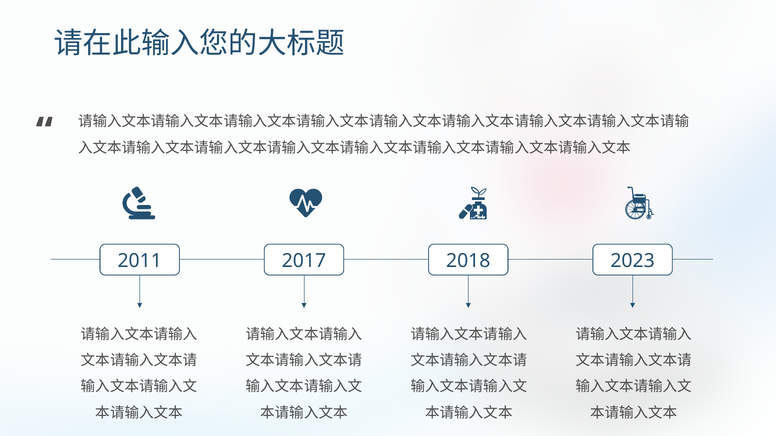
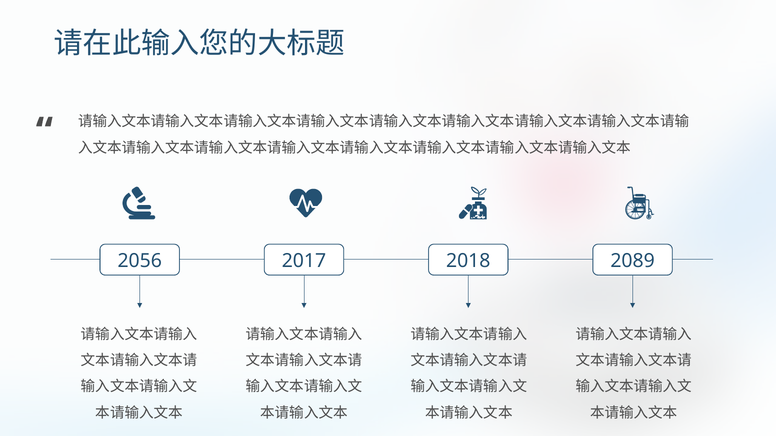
2011: 2011 -> 2056 (140, 261)
2023: 2023 -> 2089 (633, 261)
